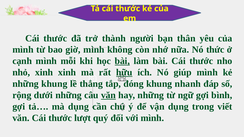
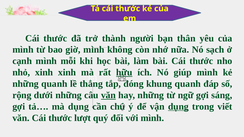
thức: thức -> sạch (215, 50)
bài underline: present -> none (122, 61)
những khung: khung -> quanh (54, 84)
khung nhanh: nhanh -> quanh (188, 84)
bình: bình -> sáng (222, 95)
dụng underline: none -> present (178, 107)
